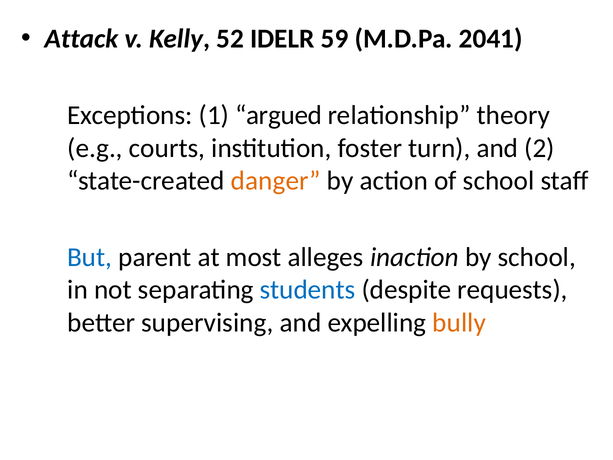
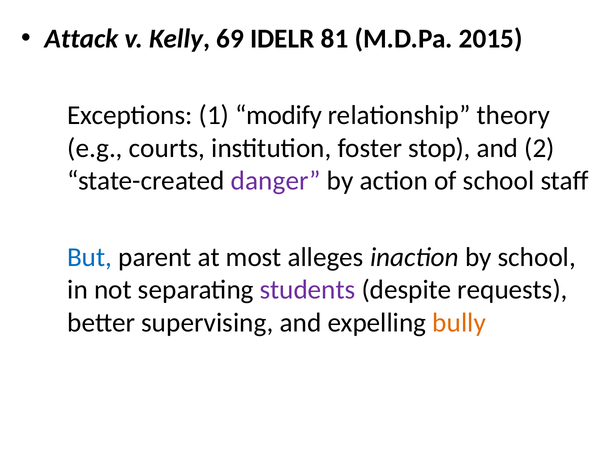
52: 52 -> 69 (230, 39)
59: 59 -> 81 (335, 39)
2041: 2041 -> 2015 (491, 39)
argued: argued -> modify (279, 115)
turn: turn -> stop (439, 148)
danger colour: orange -> purple (276, 181)
students colour: blue -> purple (308, 290)
